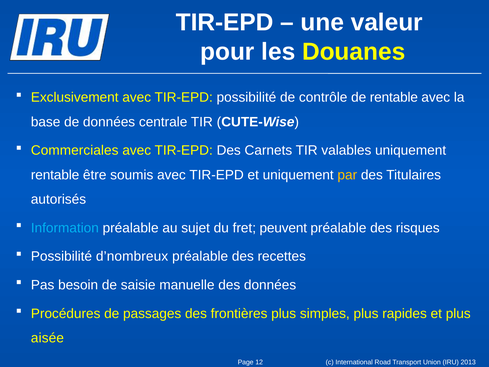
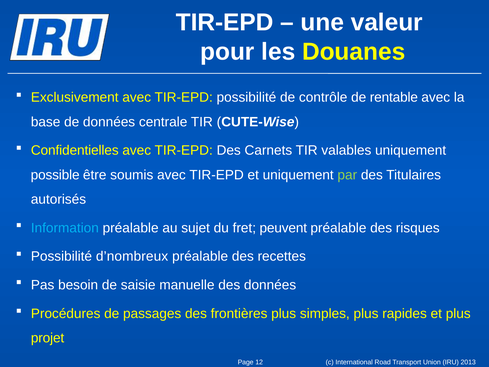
Commerciales: Commerciales -> Confidentielles (75, 150)
rentable: rentable -> possible (55, 175)
par colour: yellow -> light green (347, 175)
aisée: aisée -> projet (48, 338)
